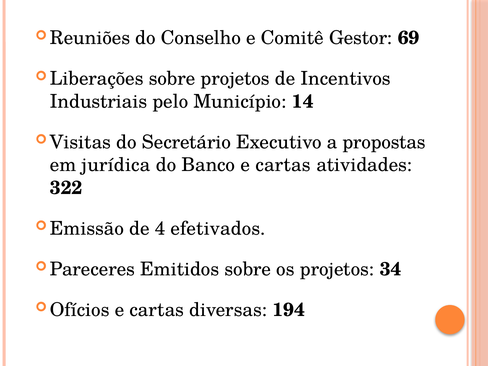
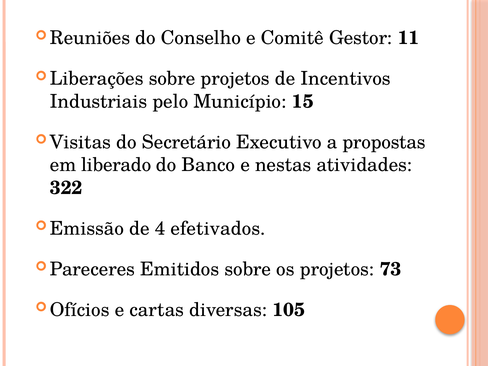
69: 69 -> 11 (409, 38)
14: 14 -> 15 (303, 101)
jurídica: jurídica -> liberado (116, 165)
Banco e cartas: cartas -> nestas (283, 165)
34: 34 -> 73 (391, 269)
194: 194 -> 105 (289, 310)
